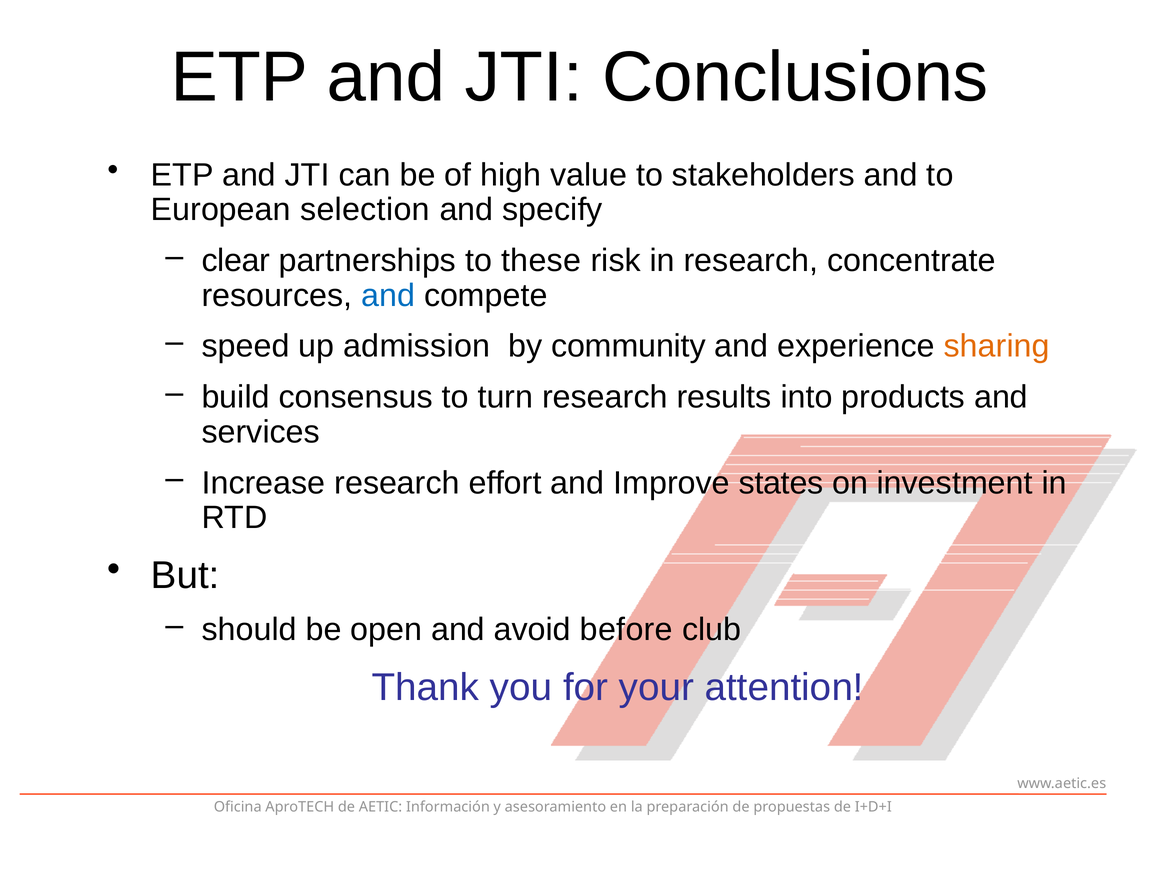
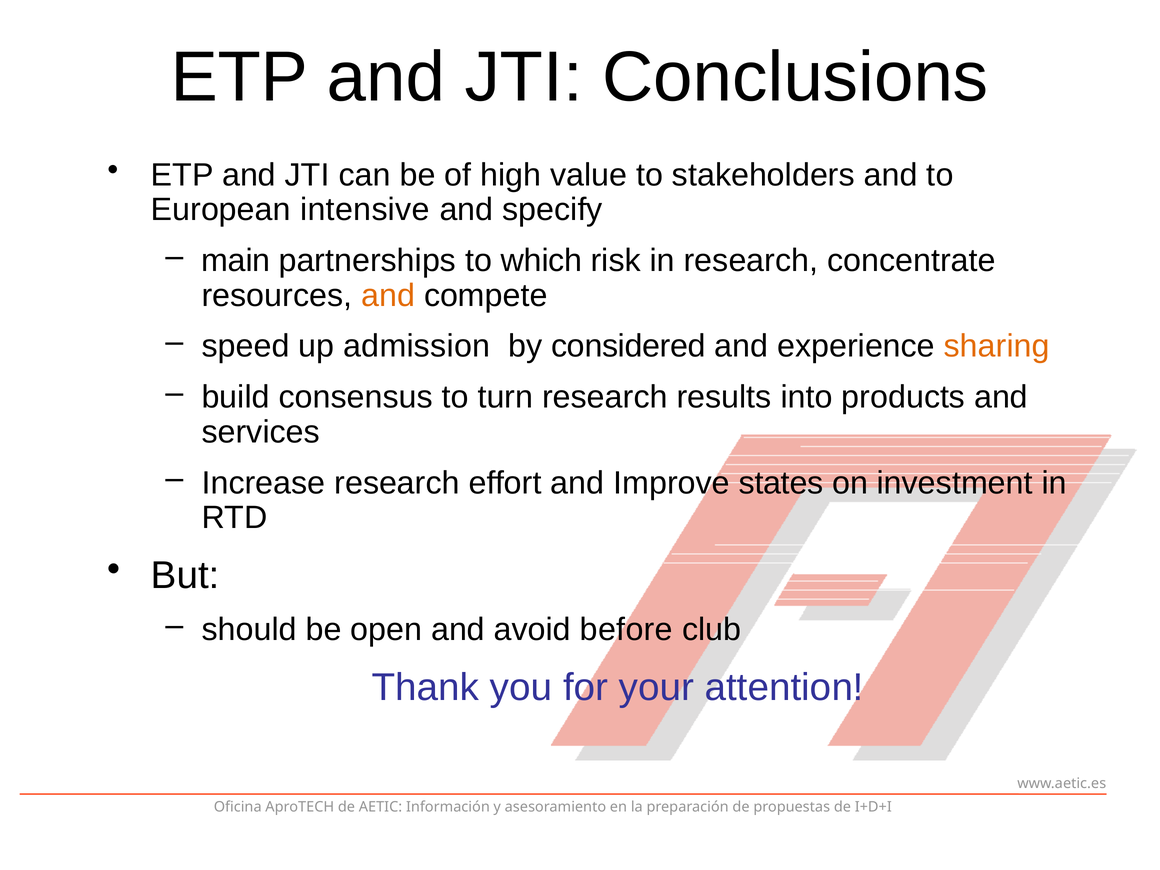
selection: selection -> intensive (365, 210)
clear: clear -> main (236, 261)
these: these -> which (542, 261)
and colour: blue -> orange (388, 295)
community: community -> considered (629, 346)
